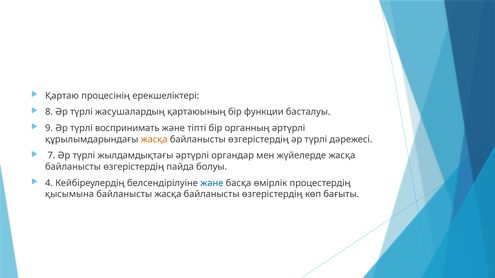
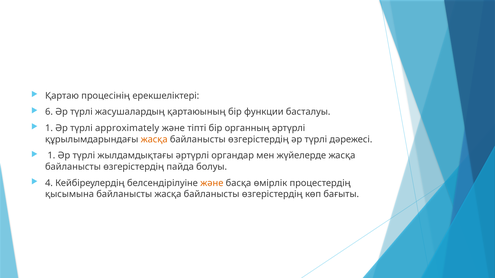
8: 8 -> 6 (49, 112)
9: 9 -> 1 (49, 128)
воспринимать: воспринимать -> approximately (127, 128)
7: 7 -> 1 (51, 156)
және colour: blue -> orange (212, 183)
